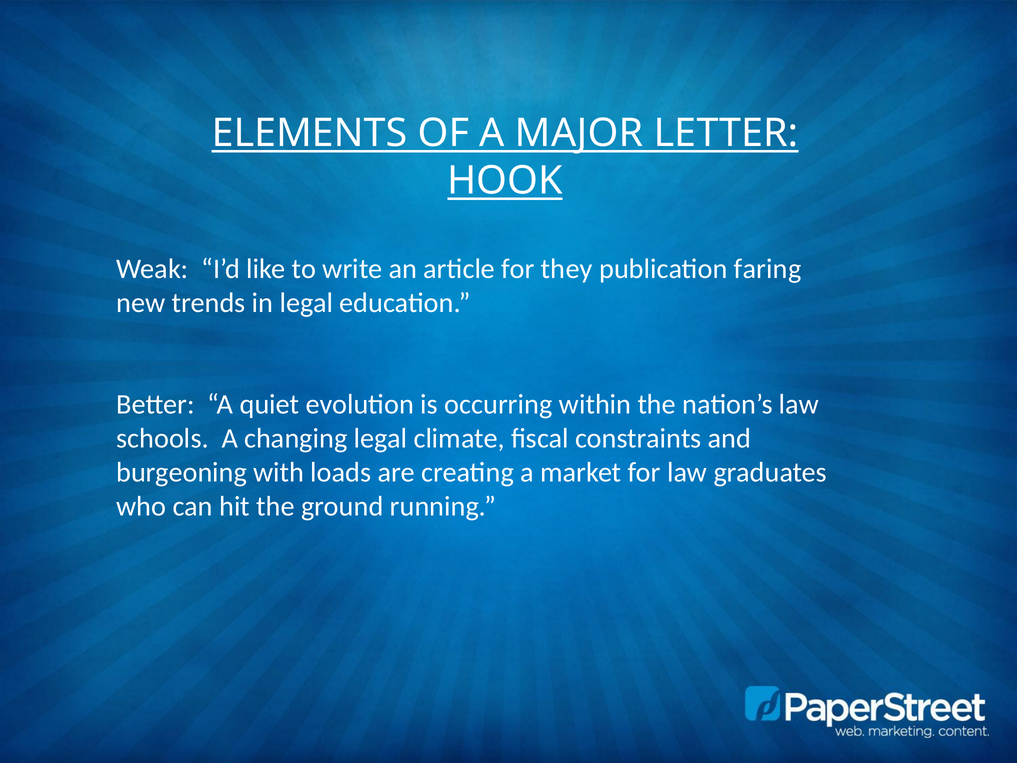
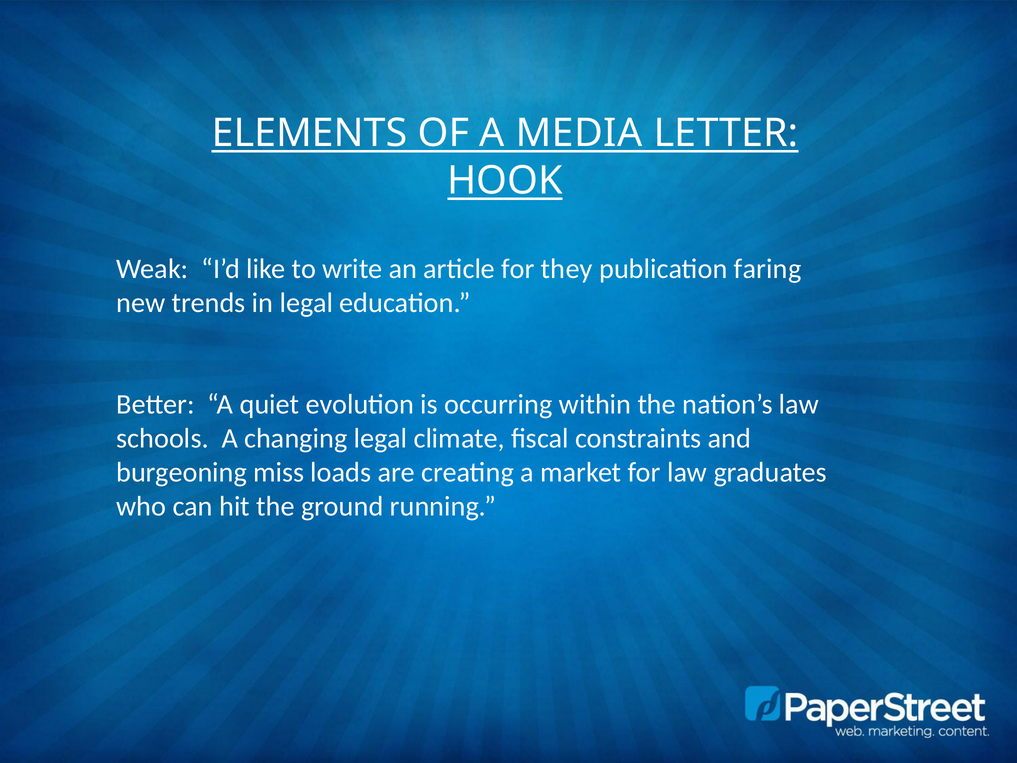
MAJOR: MAJOR -> MEDIA (579, 133)
with: with -> miss (279, 472)
